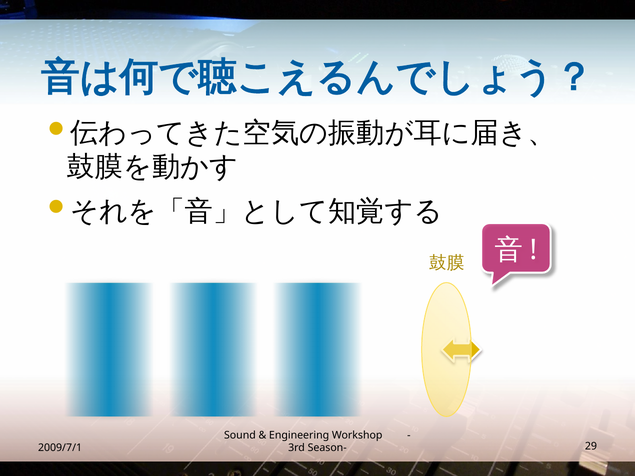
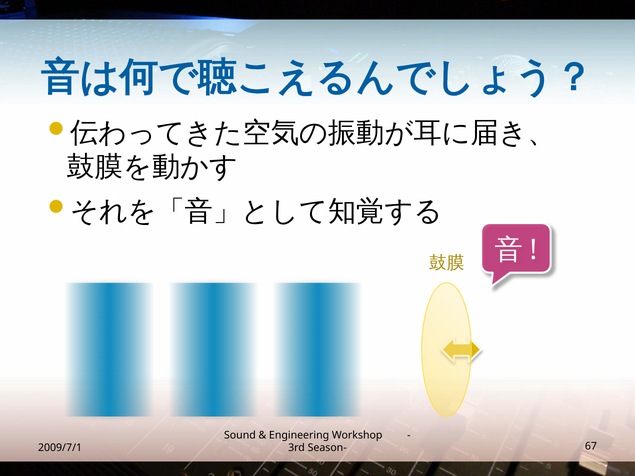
29: 29 -> 67 (591, 446)
